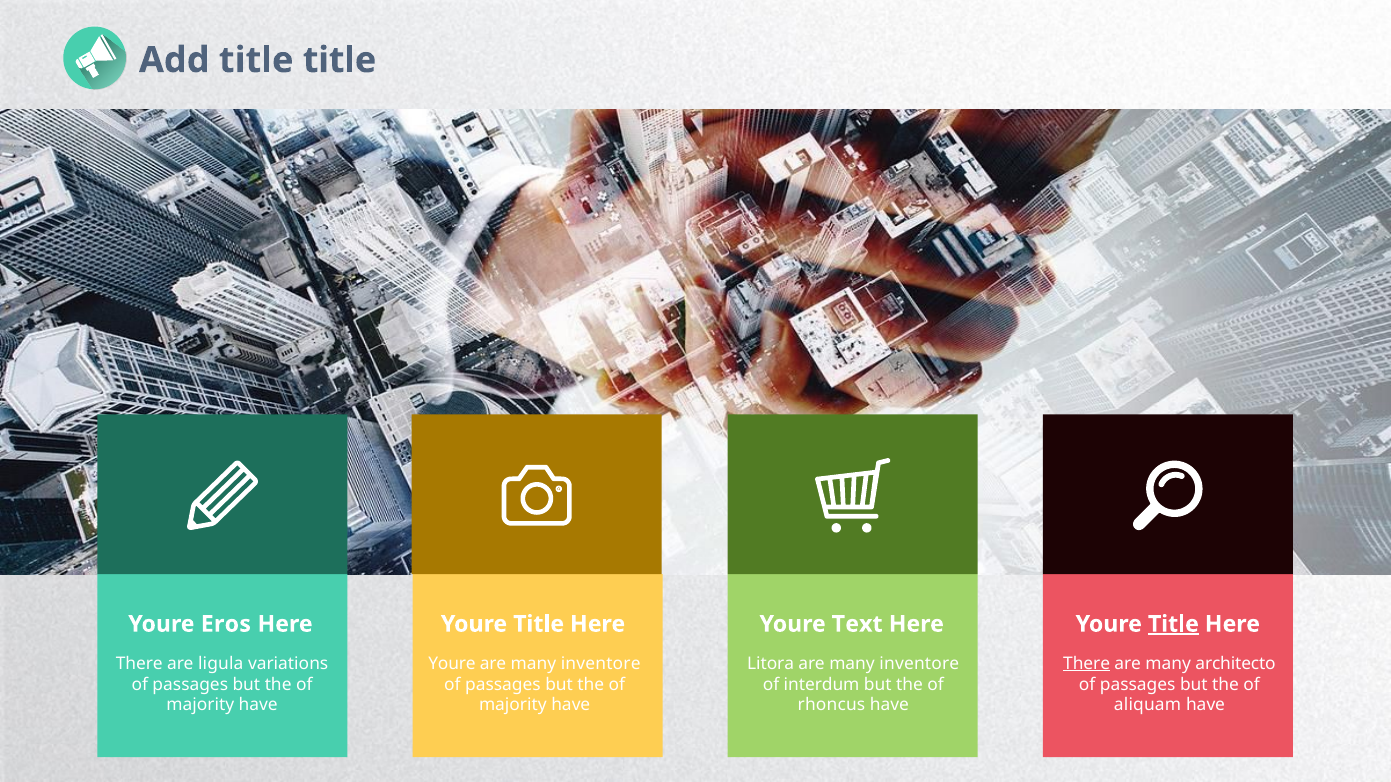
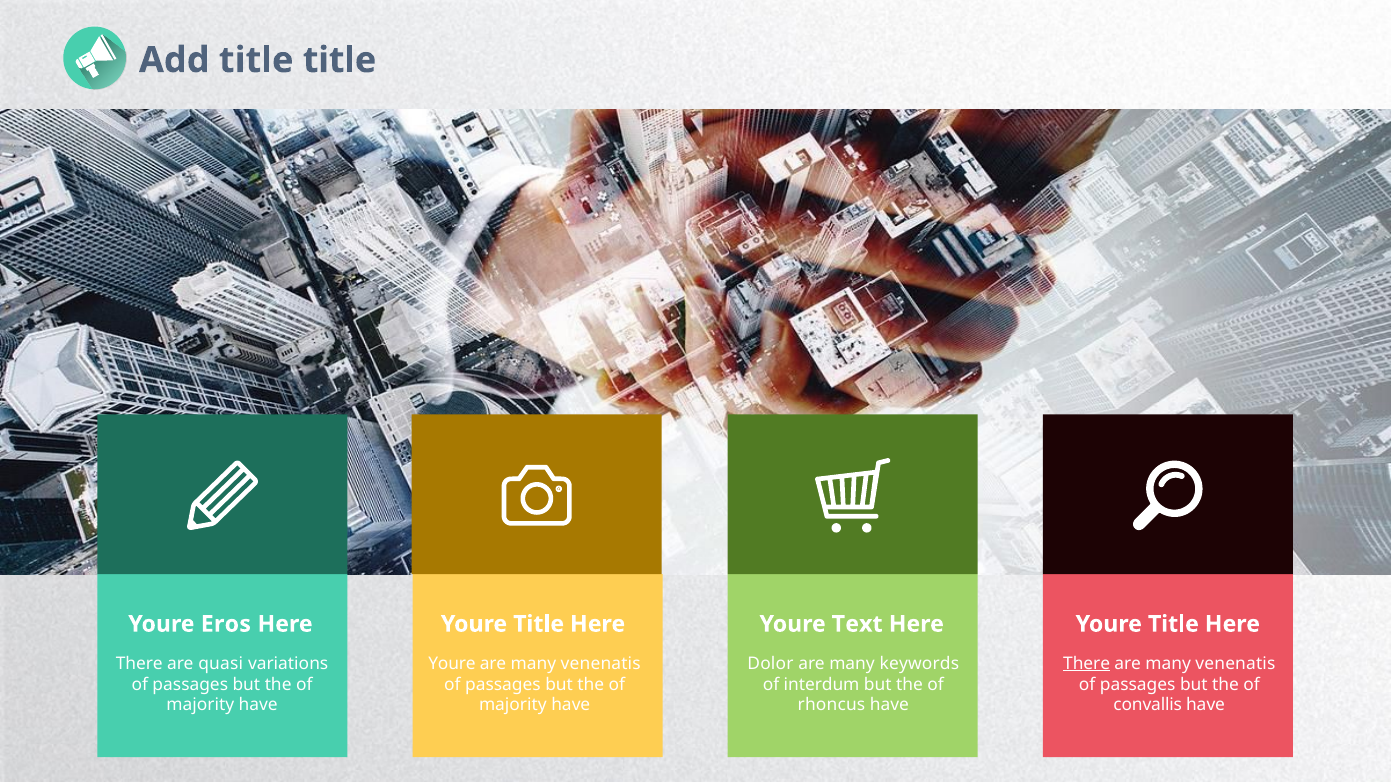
Title underline: present -> none (1173, 624)
ligula: ligula -> quasi (221, 664)
inventore: inventore -> venenatis (601, 664)
Litora: Litora -> Dolor (770, 664)
inventore: inventore -> keywords (919, 664)
architecto: architecto -> venenatis (1235, 664)
aliquam: aliquam -> convallis (1148, 706)
